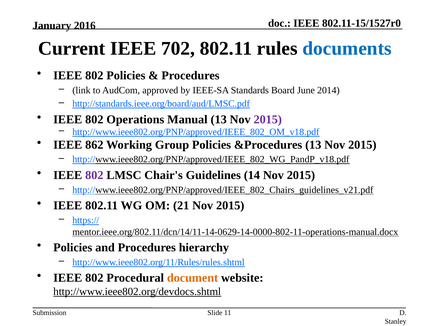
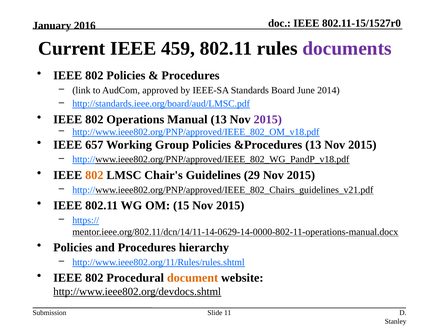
702: 702 -> 459 (178, 48)
documents colour: blue -> purple (347, 48)
862: 862 -> 657 (94, 145)
802 colour: purple -> orange (94, 175)
14: 14 -> 29 (252, 175)
21: 21 -> 15 (181, 206)
